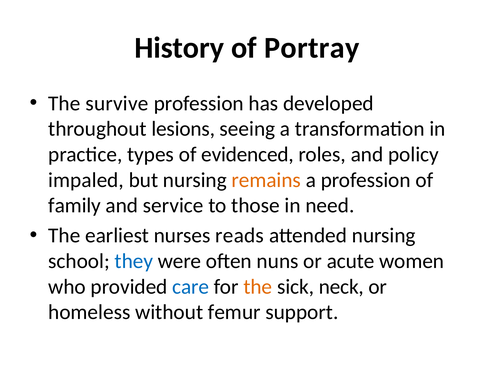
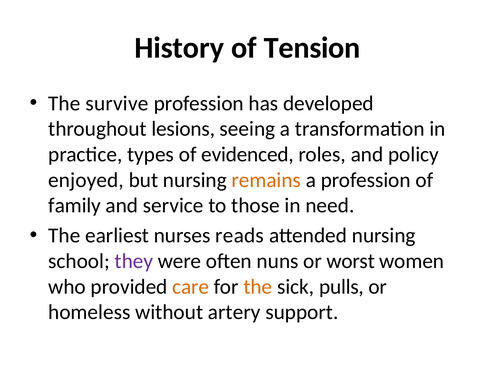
Portray: Portray -> Tension (312, 48)
impaled: impaled -> enjoyed (86, 180)
they colour: blue -> purple (134, 261)
acute: acute -> worst (351, 261)
care colour: blue -> orange (191, 287)
neck: neck -> pulls (341, 287)
femur: femur -> artery (234, 312)
